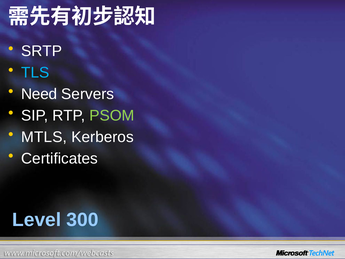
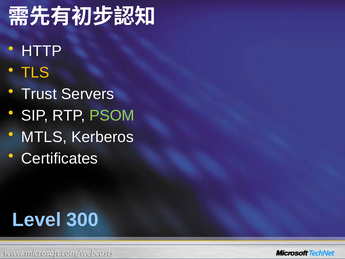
SRTP: SRTP -> HTTP (42, 51)
TLS colour: light blue -> yellow (35, 73)
Need: Need -> Trust (39, 94)
